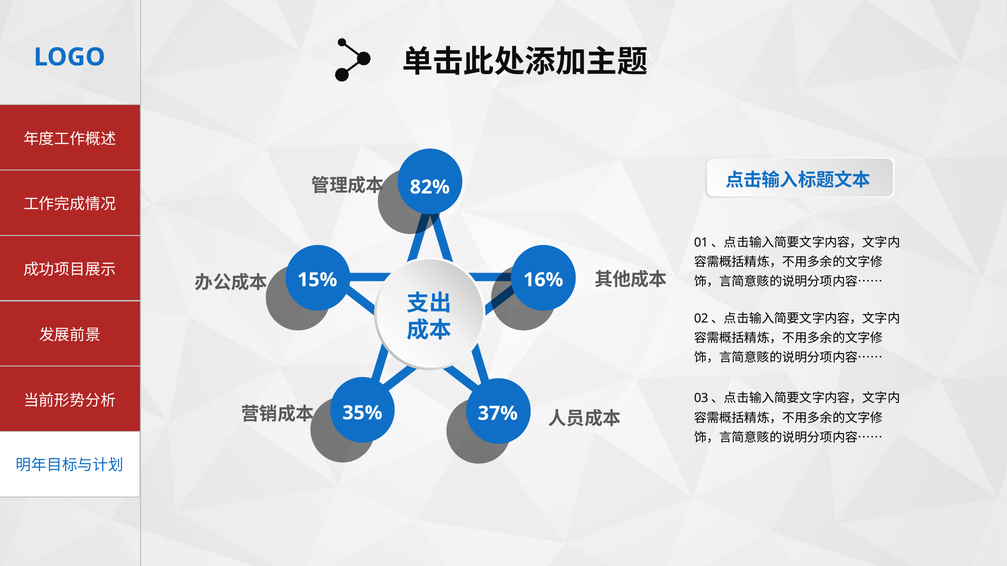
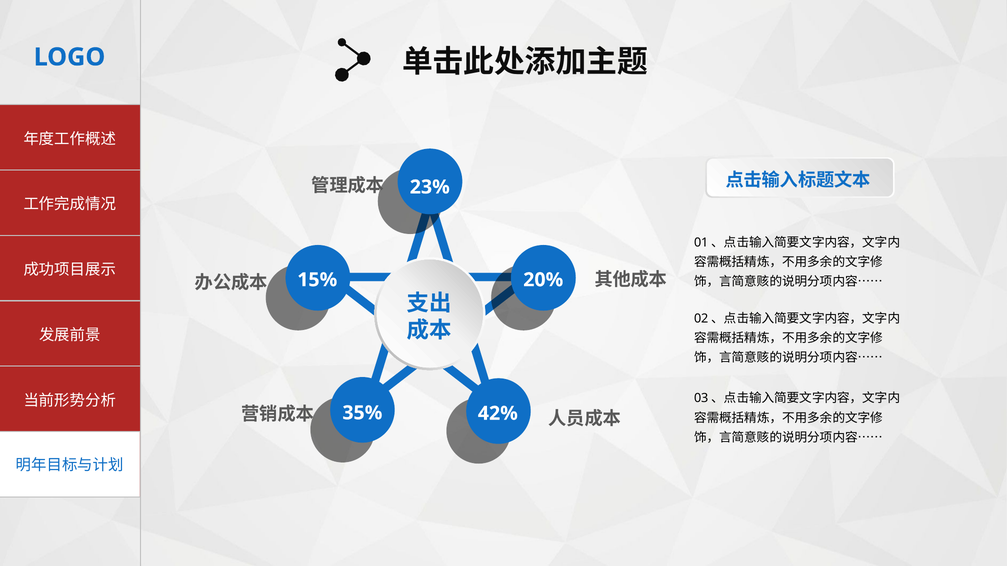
82%: 82% -> 23% (430, 187)
16%: 16% -> 20% (543, 280)
37%: 37% -> 42% (498, 414)
